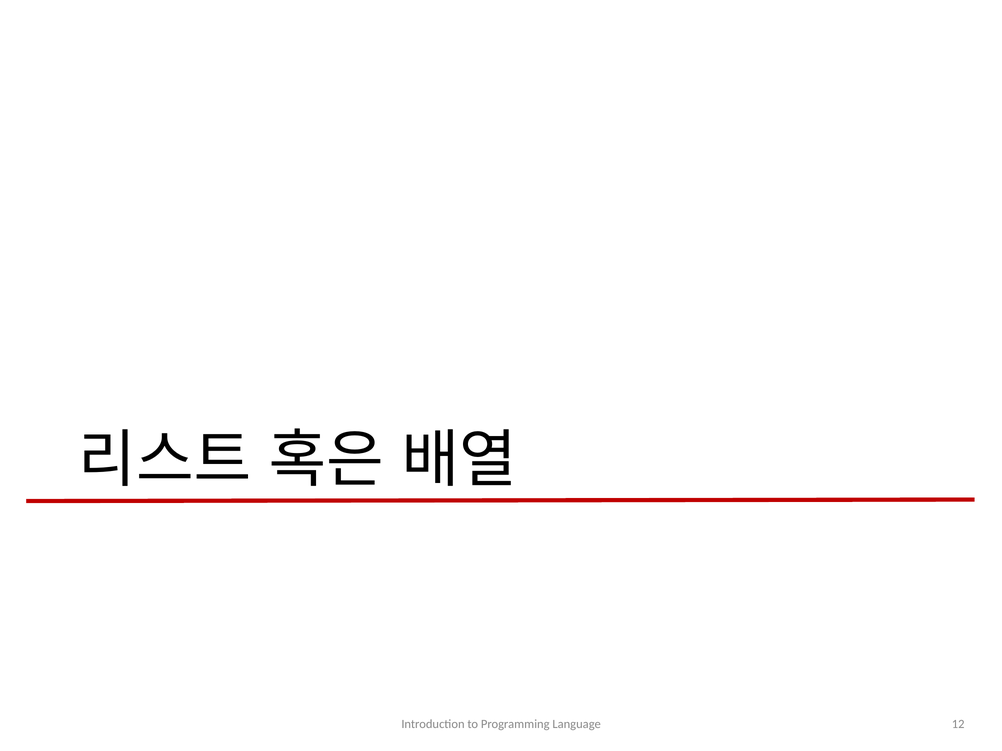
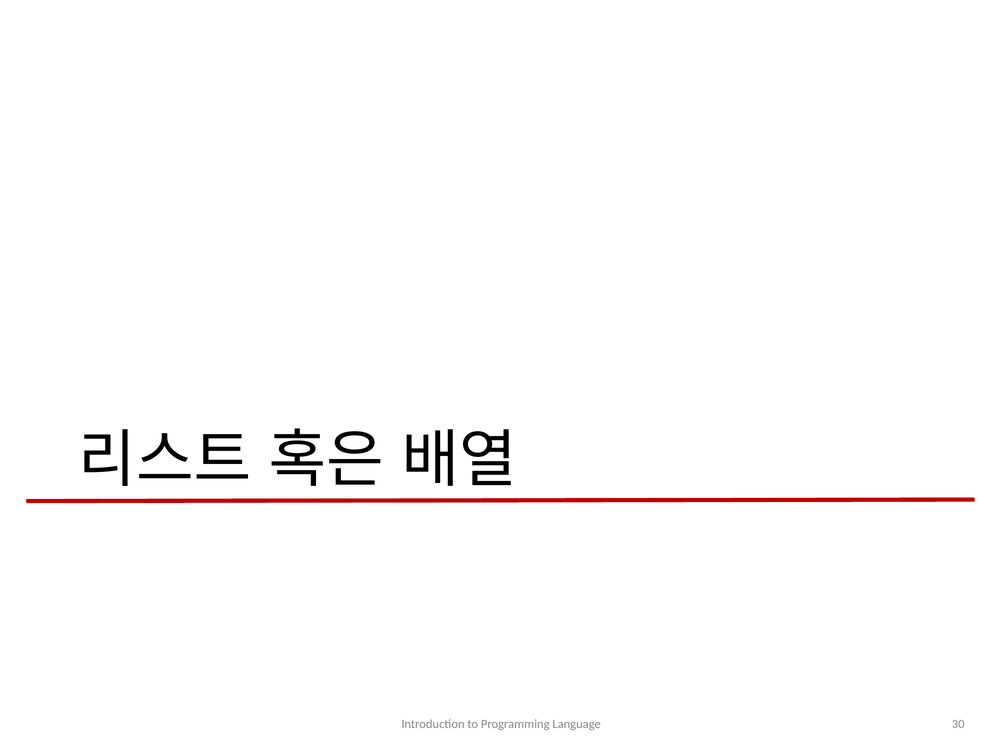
12: 12 -> 30 (958, 725)
